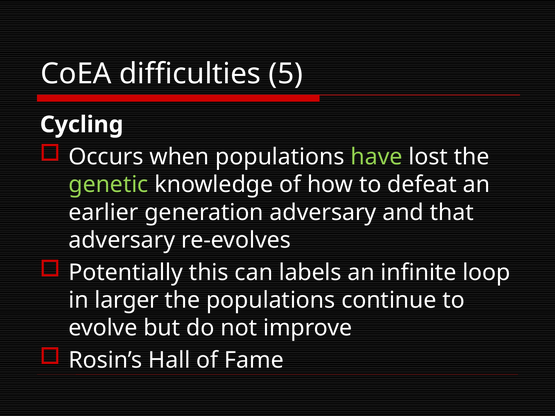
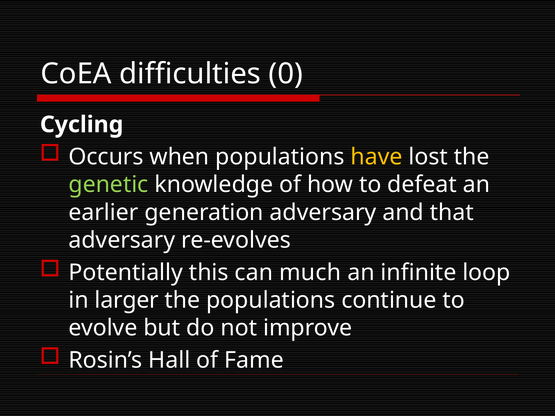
5: 5 -> 0 (286, 74)
have colour: light green -> yellow (376, 157)
labels: labels -> much (310, 273)
